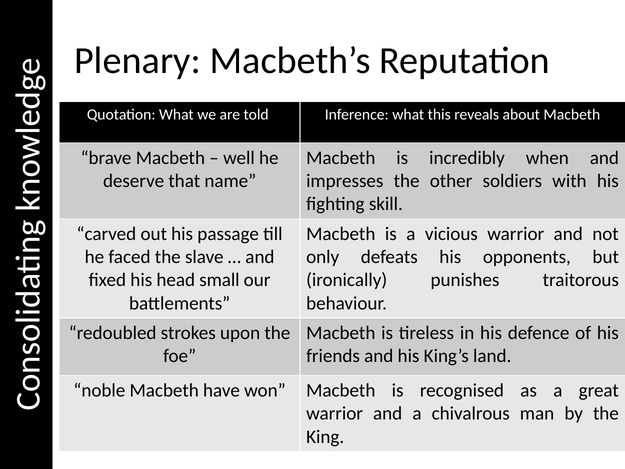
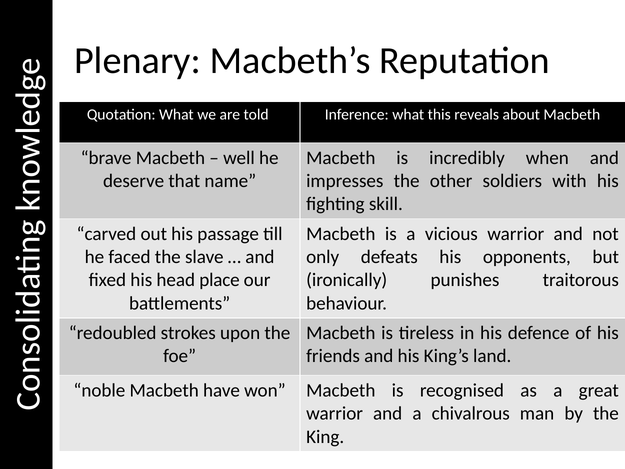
small: small -> place (219, 280)
